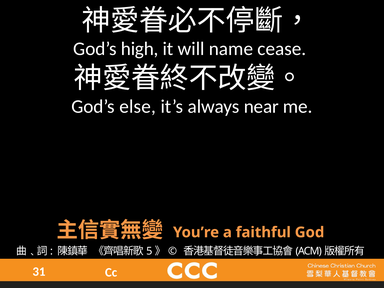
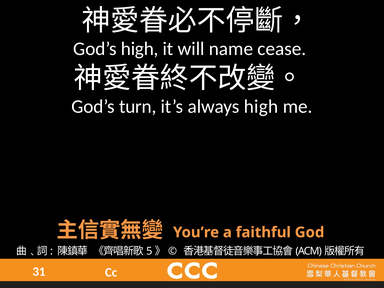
else: else -> turn (138, 107)
always near: near -> high (261, 107)
